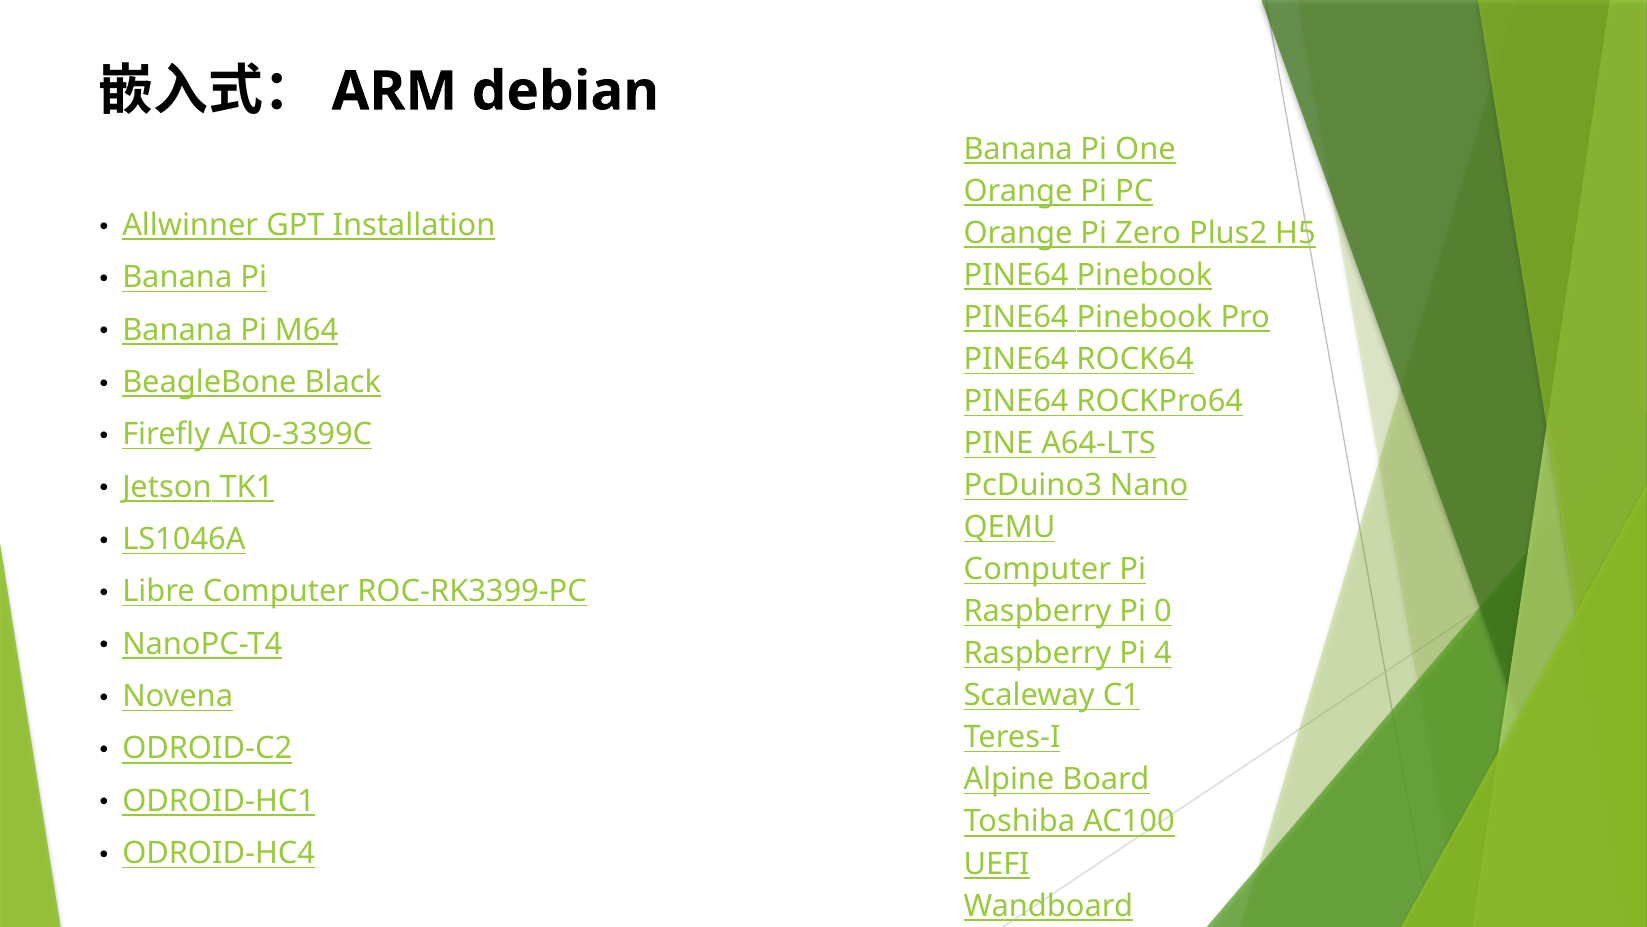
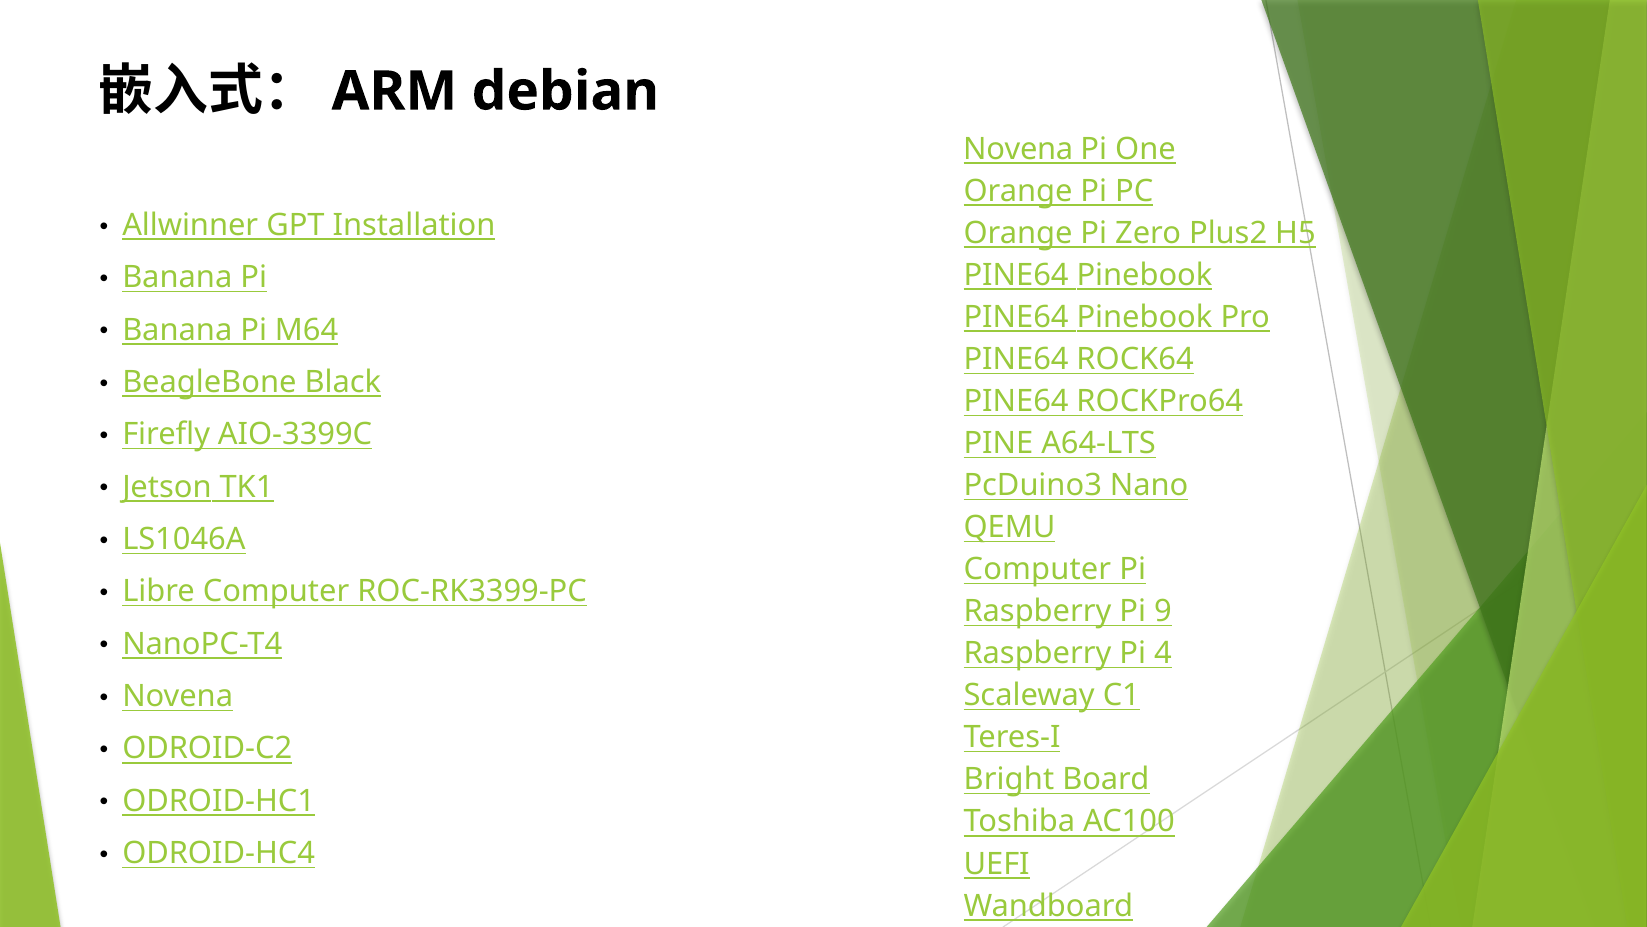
Banana: Banana -> Novena (1018, 149)
0: 0 -> 9 (1163, 611)
Alpine: Alpine -> Bright (1009, 779)
